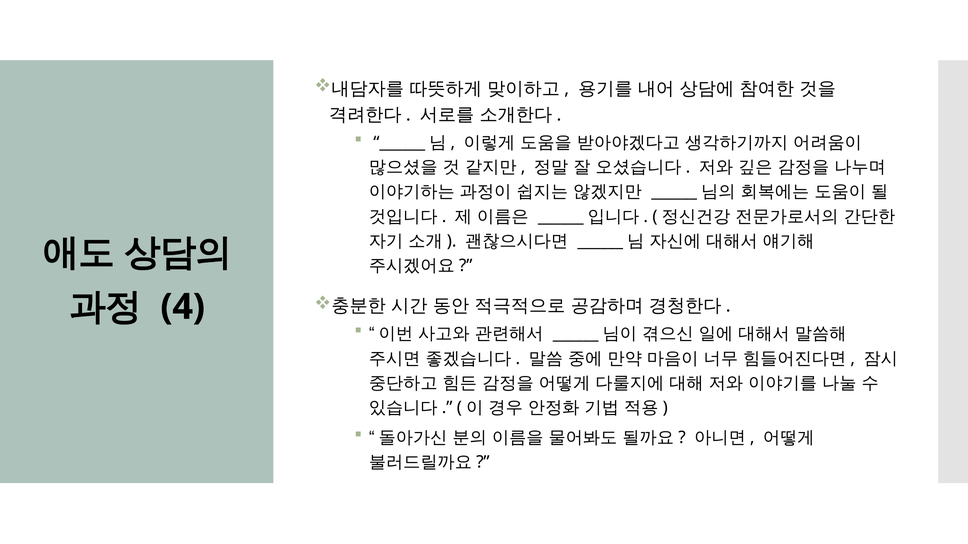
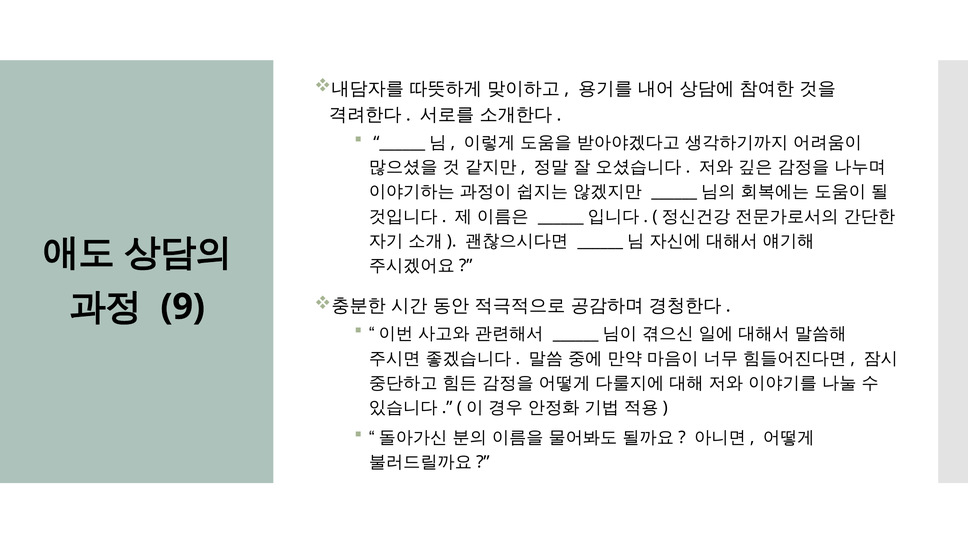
4: 4 -> 9 (183, 307)
